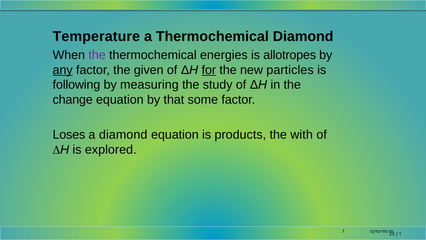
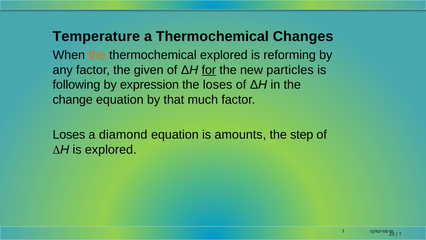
Thermochemical Diamond: Diamond -> Changes (303, 37)
the colour: purple -> orange (97, 55)
thermochemical energies: energies -> explored (224, 55)
allotropes: allotropes -> reforming (290, 55)
any underline: present -> none (63, 70)
measuring: measuring -> expression (150, 85)
the study: study -> loses (218, 85)
some: some -> much (203, 100)
products: products -> amounts (240, 134)
with: with -> step (302, 134)
